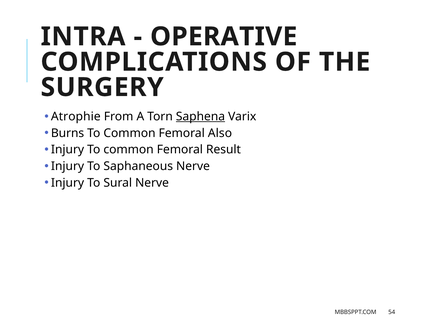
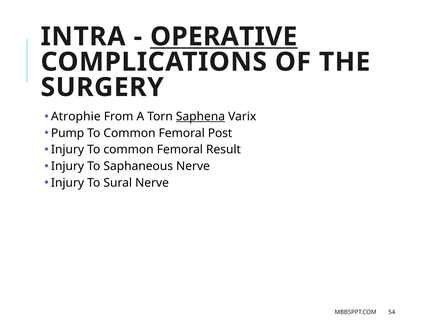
OPERATIVE underline: none -> present (224, 37)
Burns: Burns -> Pump (68, 133)
Also: Also -> Post (220, 133)
